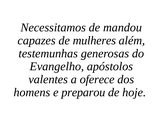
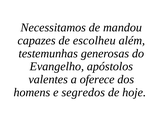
mulheres: mulheres -> escolheu (94, 40)
preparou: preparou -> segredos (83, 92)
